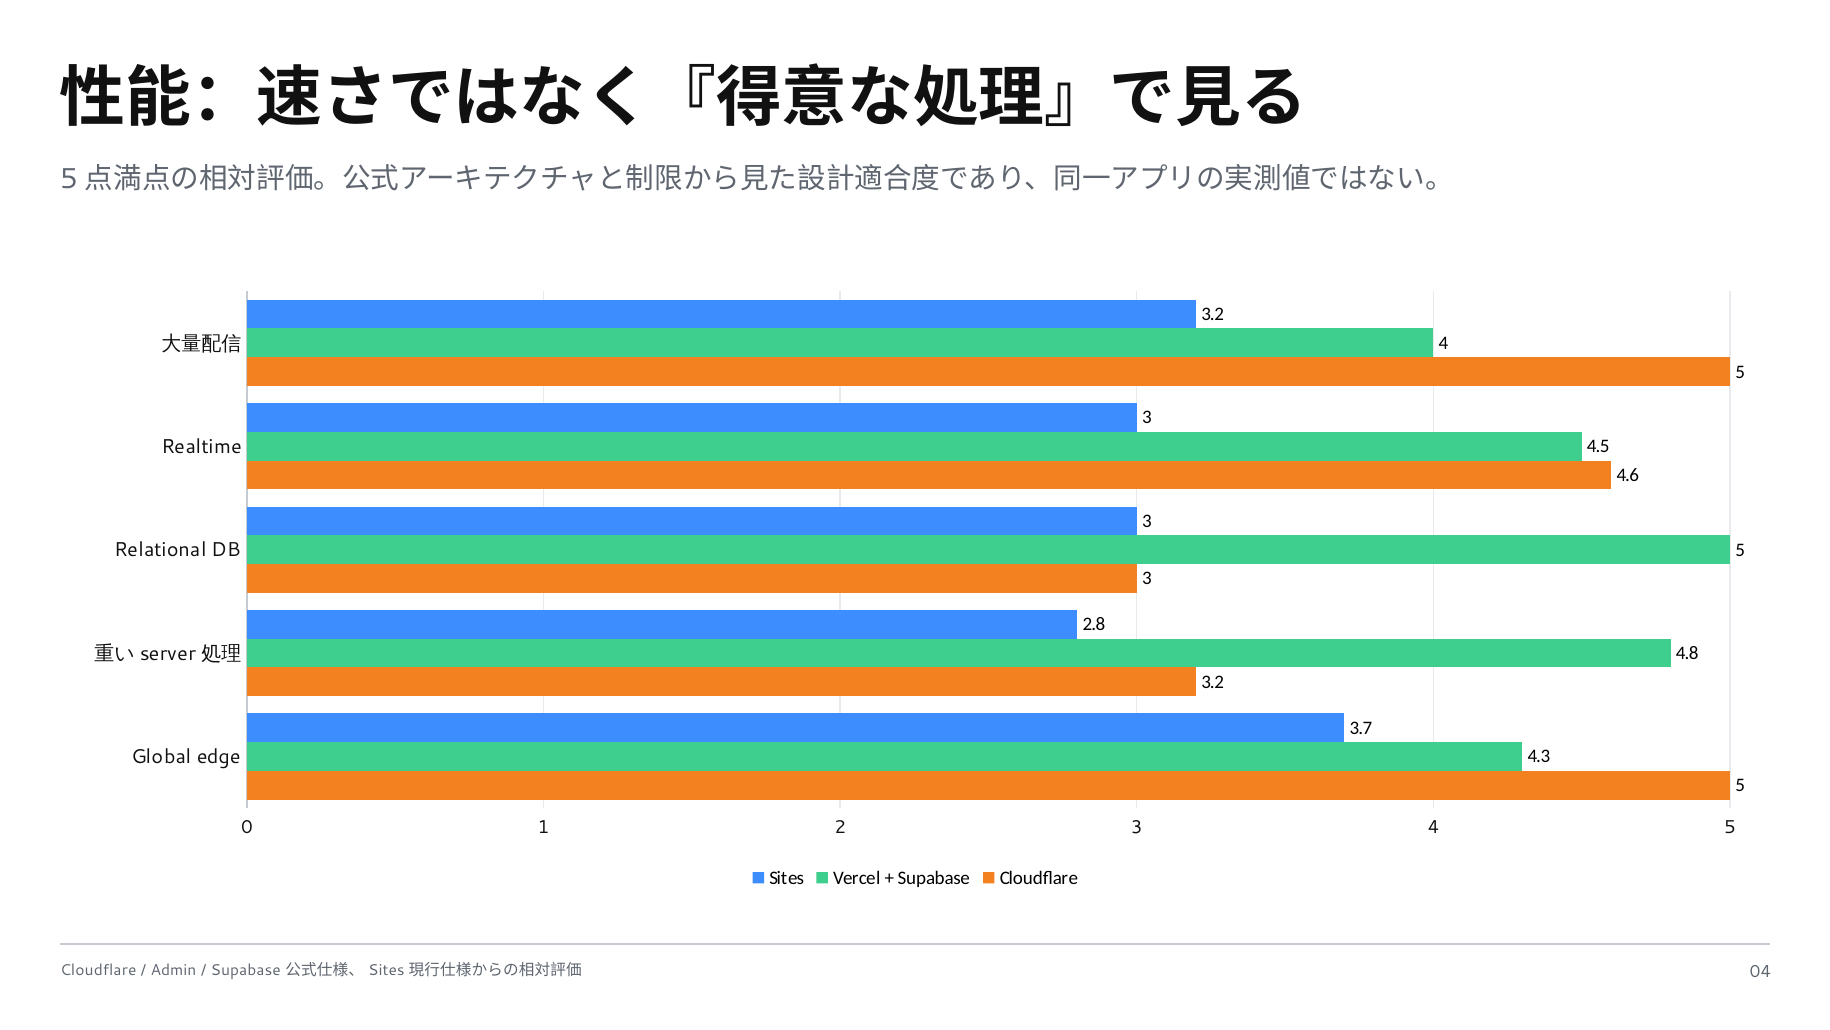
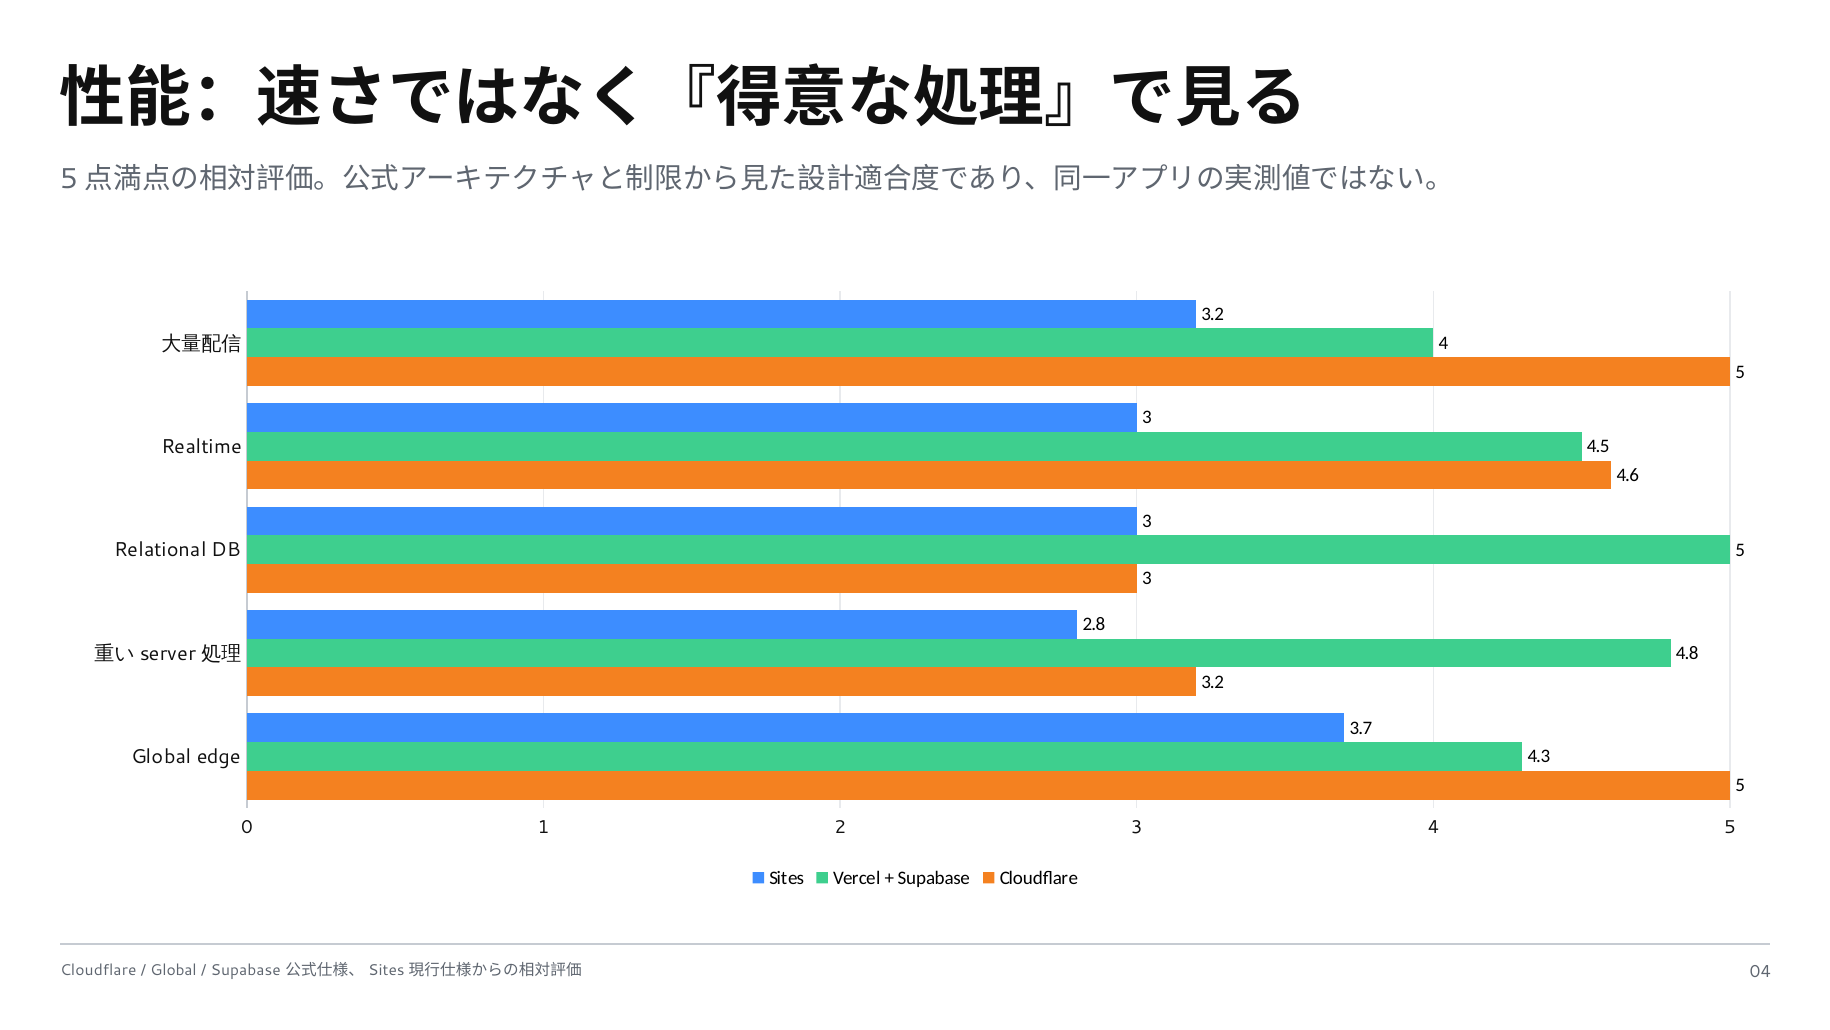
Admin: Admin -> Global (174, 970)
